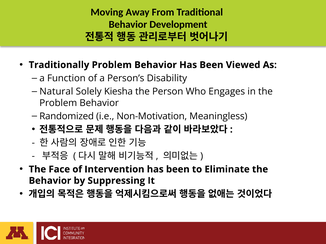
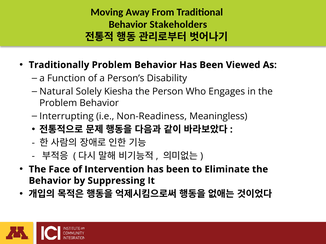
Development: Development -> Stakeholders (178, 25)
Randomized: Randomized -> Interrupting (67, 116)
Non-Motivation: Non-Motivation -> Non-Readiness (152, 116)
